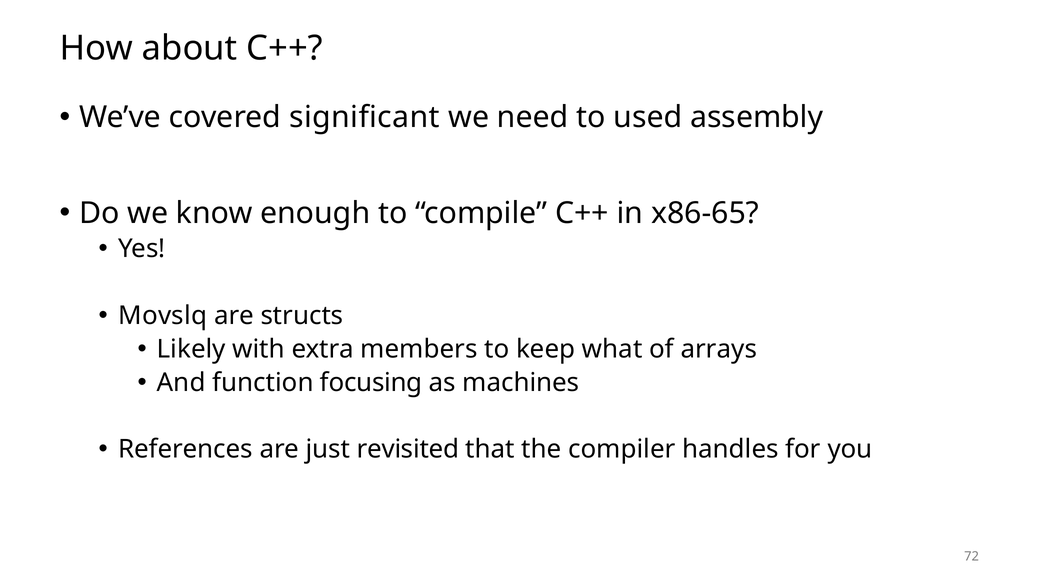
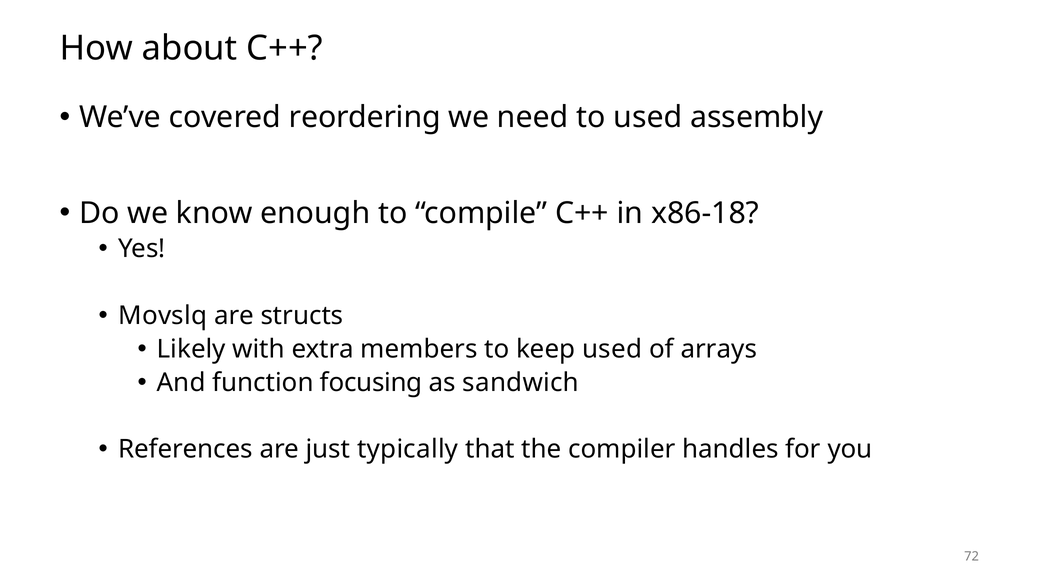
significant: significant -> reordering (365, 117)
x86-65: x86-65 -> x86-18 (705, 213)
keep what: what -> used (612, 349)
machines: machines -> sandwich (521, 383)
revisited: revisited -> typically (408, 450)
